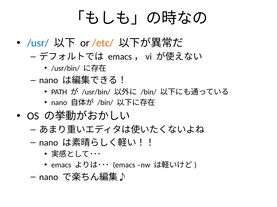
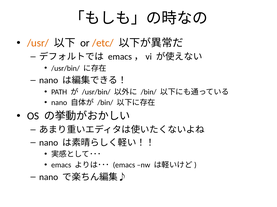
/usr/ colour: blue -> orange (38, 43)
